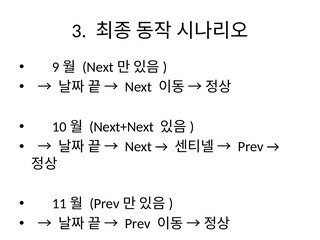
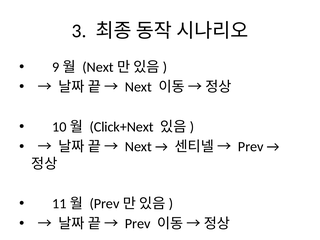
Next+Next: Next+Next -> Click+Next (122, 127)
